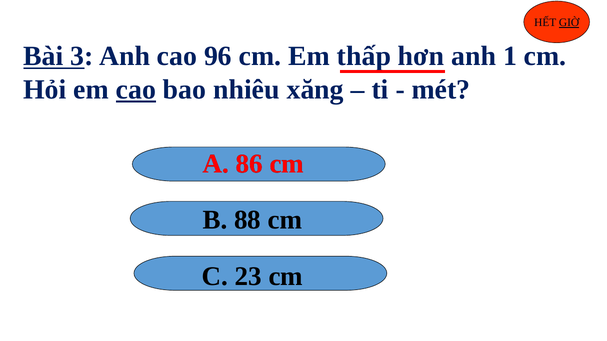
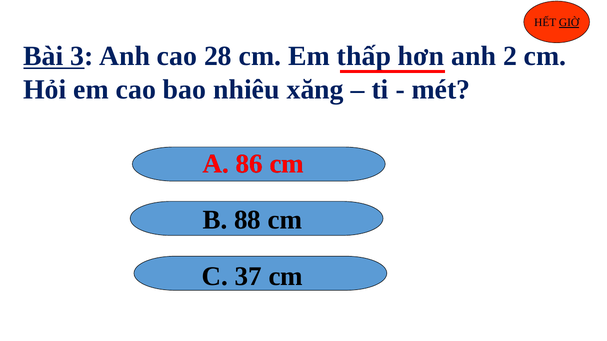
96: 96 -> 28 (218, 56)
1: 1 -> 2 (510, 56)
cao underline: present -> none (136, 90)
23: 23 -> 37 (248, 277)
